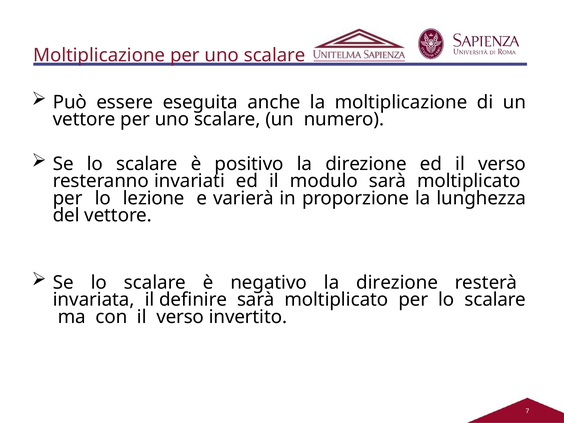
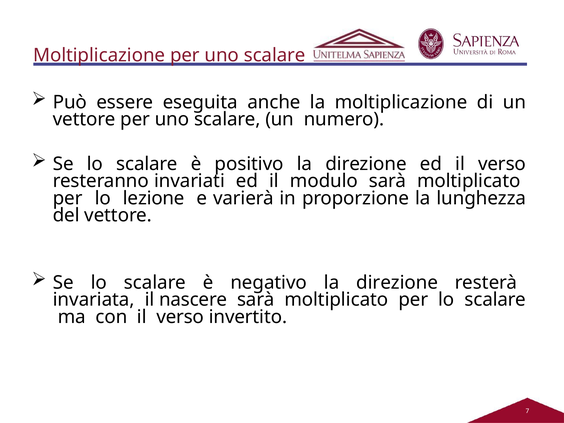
definire: definire -> nascere (193, 300)
